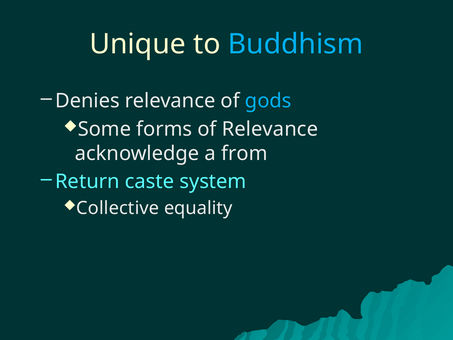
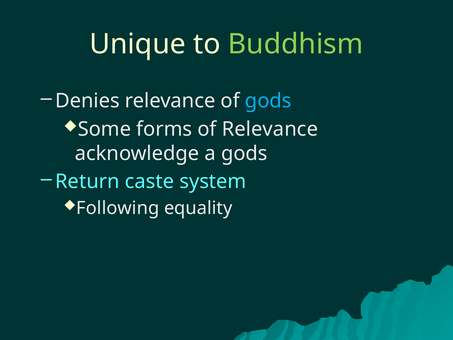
Buddhism colour: light blue -> light green (296, 44)
a from: from -> gods (244, 153)
Collective: Collective -> Following (118, 208)
